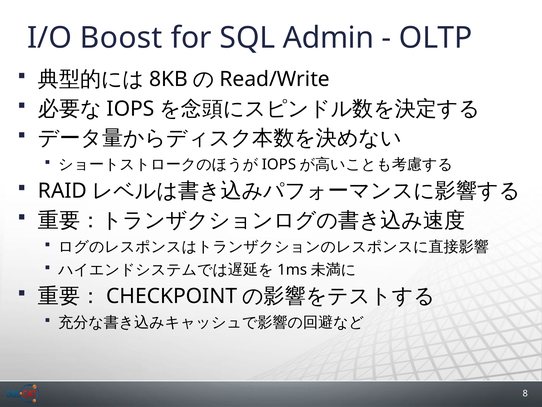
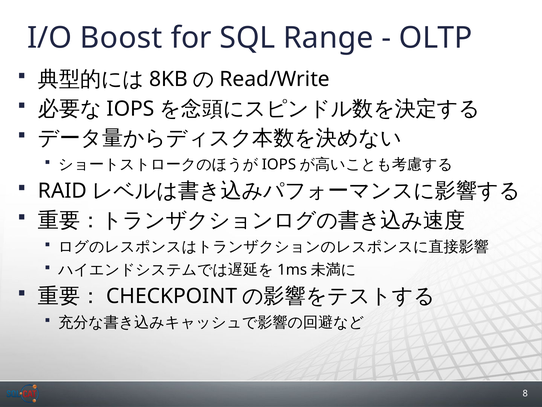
Admin: Admin -> Range (328, 38)
